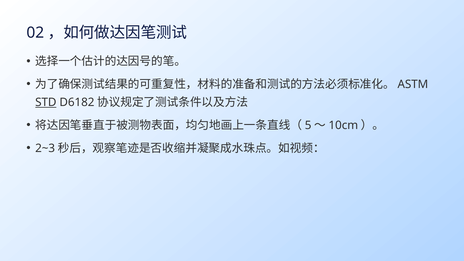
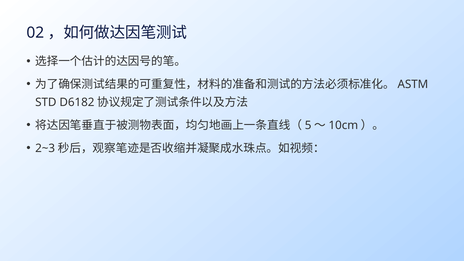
STD underline: present -> none (46, 102)
